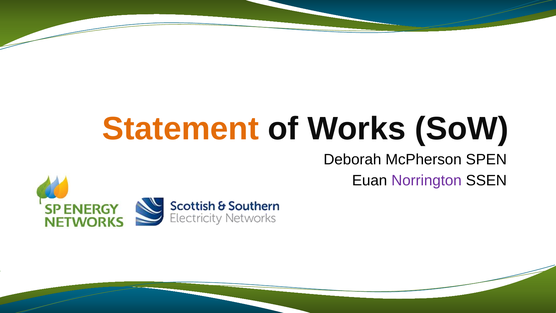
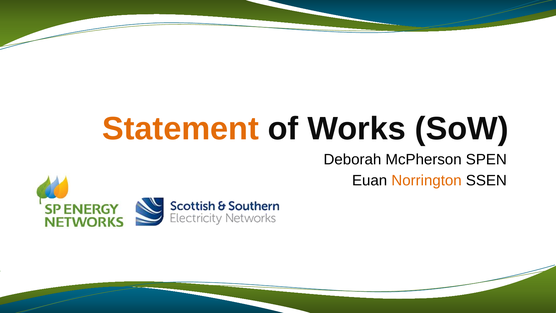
Norrington colour: purple -> orange (427, 180)
